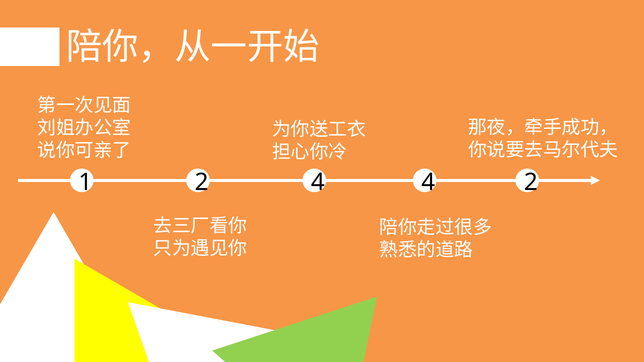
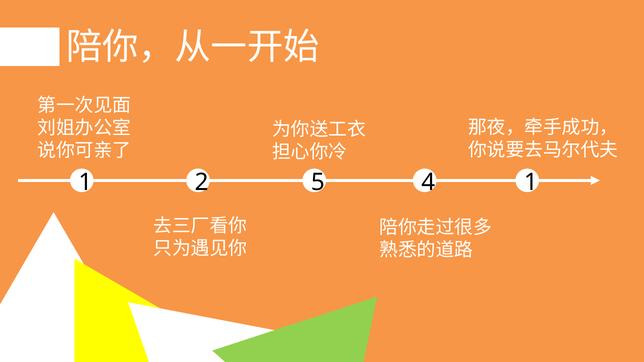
2 4: 4 -> 5 (318, 182)
4 2: 2 -> 1 (531, 182)
